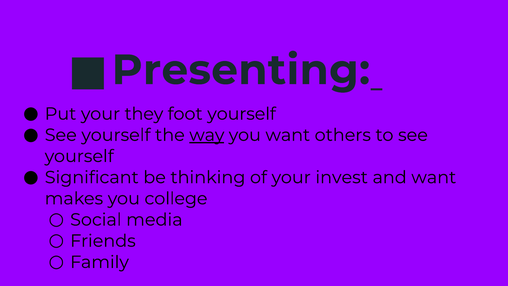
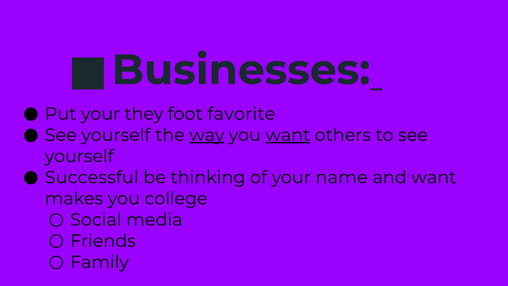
Presenting: Presenting -> Businesses (241, 70)
foot yourself: yourself -> favorite (241, 114)
want underline: none -> present (288, 135)
Significant: Significant -> Successful (92, 177)
invest: invest -> name (342, 177)
